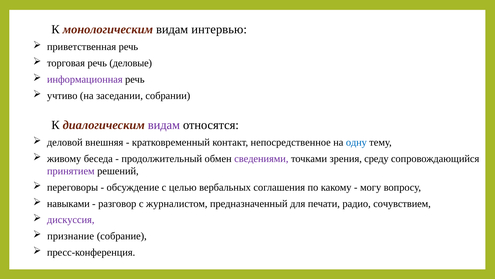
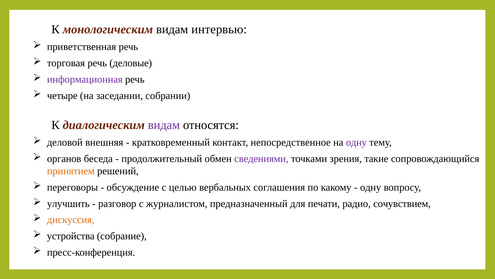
учтиво: учтиво -> четыре (62, 95)
одну colour: blue -> purple (356, 142)
живому: живому -> органов (64, 158)
среду: среду -> такие (376, 158)
принятием colour: purple -> orange (71, 171)
могу: могу -> одну (371, 187)
навыками: навыками -> улучшить (68, 203)
дискуссия colour: purple -> orange (71, 219)
признание: признание -> устройства (71, 236)
